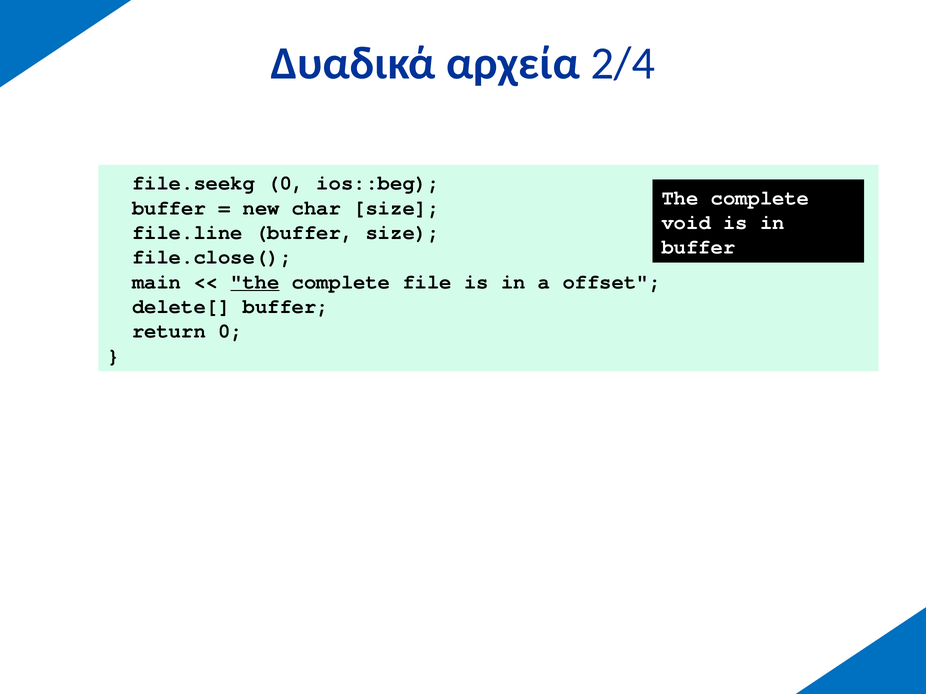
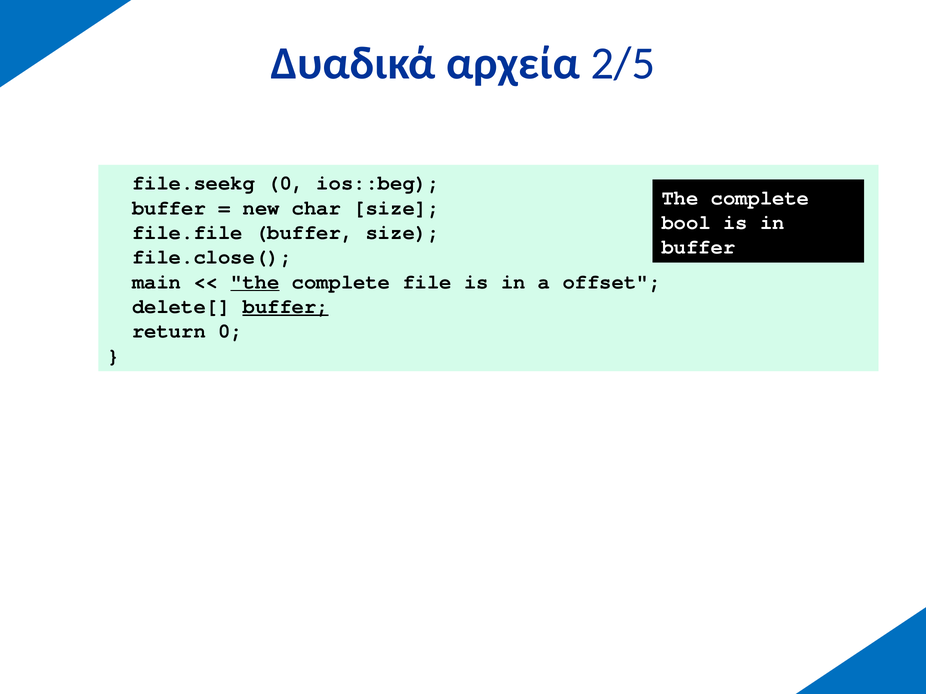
2/4: 2/4 -> 2/5 (623, 63)
void: void -> bool (686, 223)
file.line: file.line -> file.file (187, 233)
buffer underline: none -> present (286, 307)
